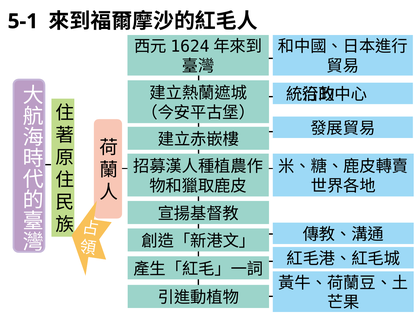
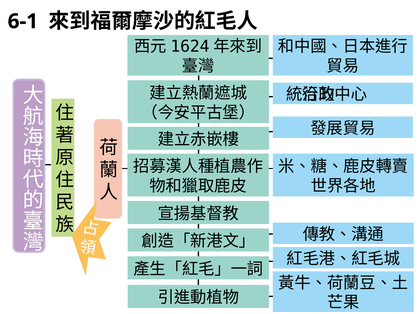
5-1: 5-1 -> 6-1 (23, 21)
